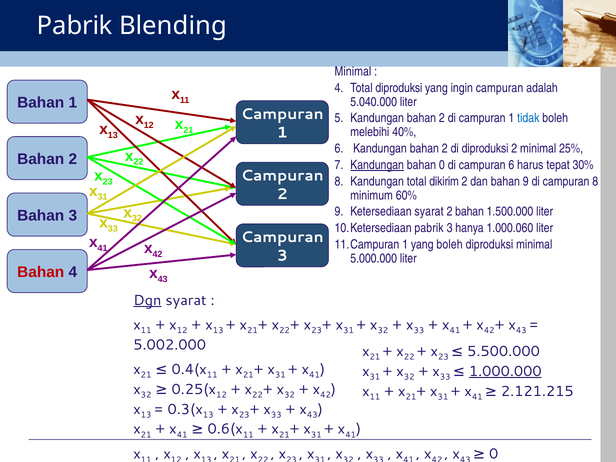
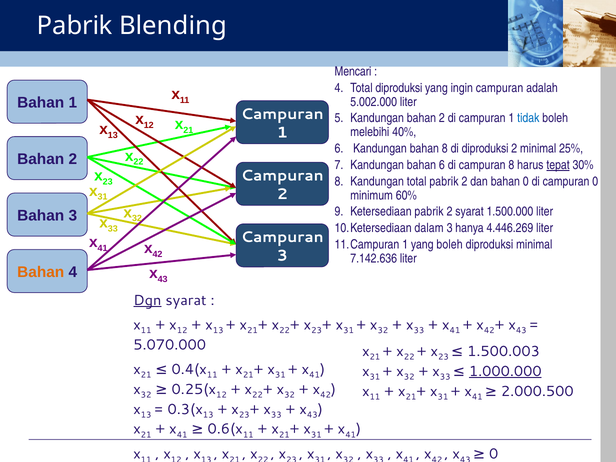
Minimal: Minimal -> Mencari (353, 71)
5.040.000: 5.040.000 -> 5.002.000 (374, 102)
2: 2 -> 8 (445, 149)
Kandungan underline: present -> none (377, 165)
bahan 0: 0 -> 6 (442, 165)
campuran 6: 6 -> 8 (511, 165)
tepat underline: none -> present (558, 165)
total dikirim: dikirim -> pabrik (444, 181)
bahan 9: 9 -> 0 (526, 181)
campuran 8: 8 -> 0 (595, 181)
Ketersediaan syarat: syarat -> pabrik (429, 212)
bahan: bahan -> syarat (470, 212)
pabrik: pabrik -> dalam (429, 228)
1.000.060: 1.000.060 -> 4.446.269 (510, 228)
5.000.000: 5.000.000 -> 7.142.636 (374, 258)
Bahan colour: red -> orange (41, 272)
5.002.000: 5.002.000 -> 5.070.000 (170, 345)
5.500.000: 5.500.000 -> 1.500.003 (504, 351)
2.121.215: 2.121.215 -> 2.000.500 (537, 391)
